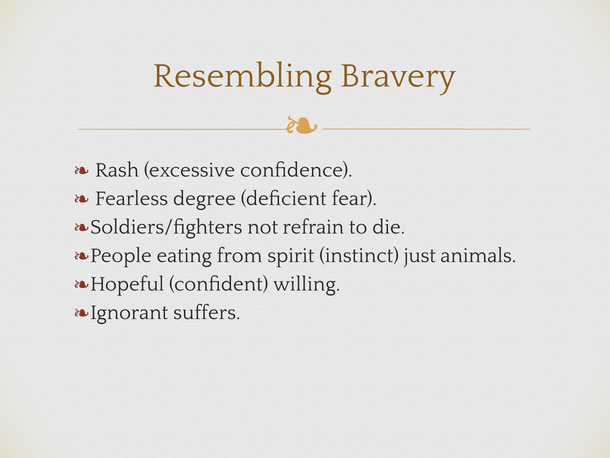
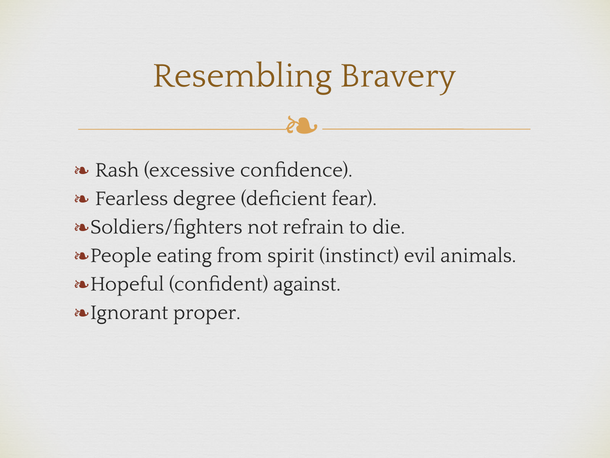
just: just -> evil (420, 255)
willing: willing -> against (307, 284)
suffers: suffers -> proper (207, 312)
